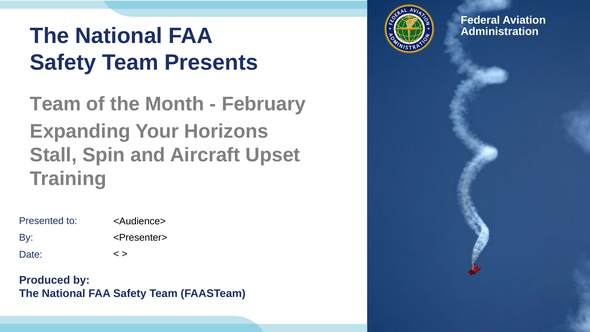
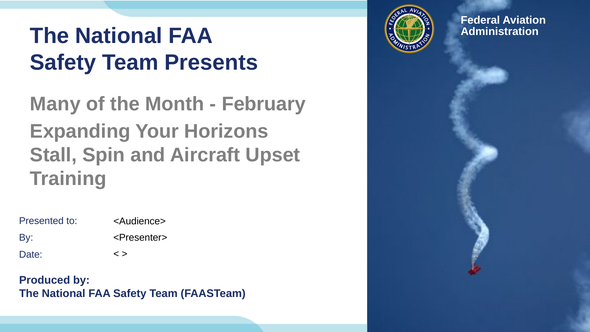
Team: Team -> Many (55, 104)
